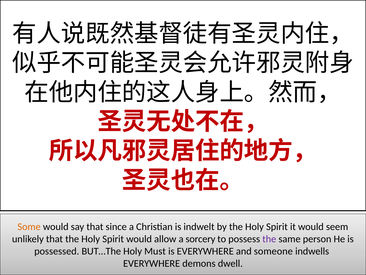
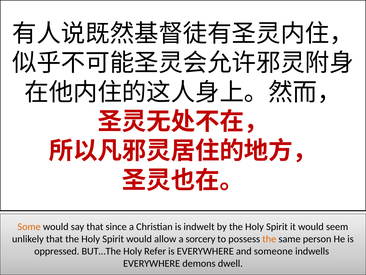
the colour: purple -> orange (269, 239)
possessed: possessed -> oppressed (57, 251)
Must: Must -> Refer (155, 251)
